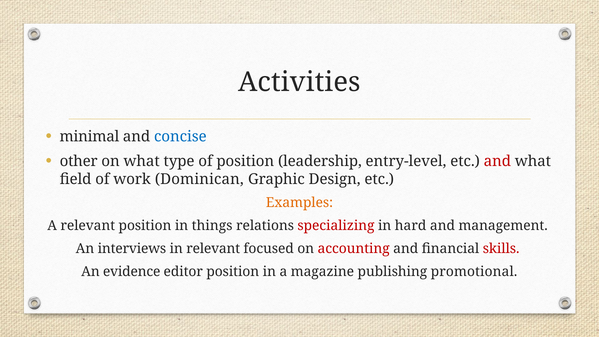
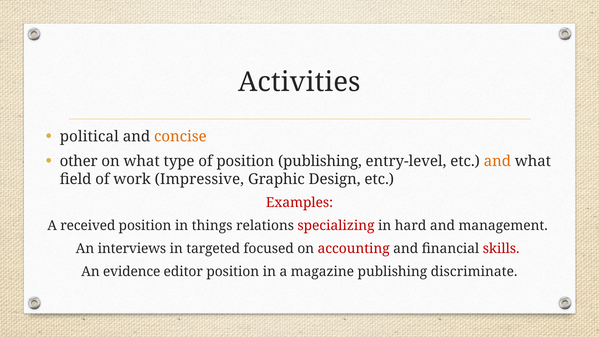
minimal: minimal -> political (89, 136)
concise colour: blue -> orange (180, 136)
position leadership: leadership -> publishing (320, 161)
and colour: red -> orange (497, 161)
Dominican: Dominican -> Impressive (199, 179)
Examples colour: orange -> red (299, 203)
A relevant: relevant -> received (88, 226)
in relevant: relevant -> targeted (213, 249)
promotional: promotional -> discriminate (474, 272)
